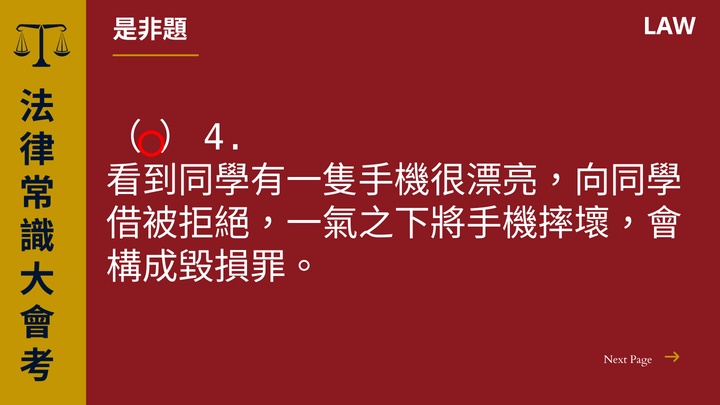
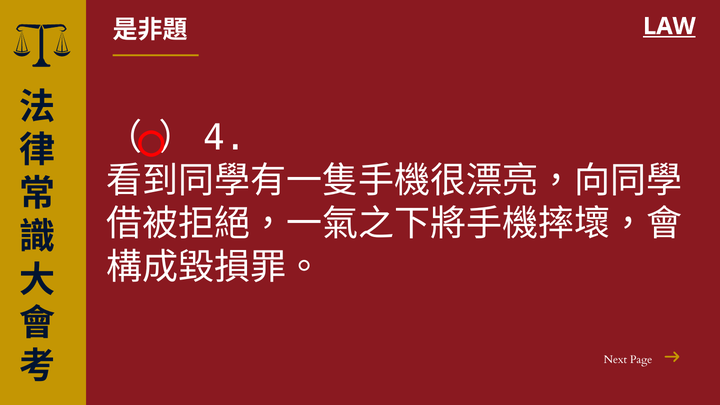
LAW underline: none -> present (669, 26)
